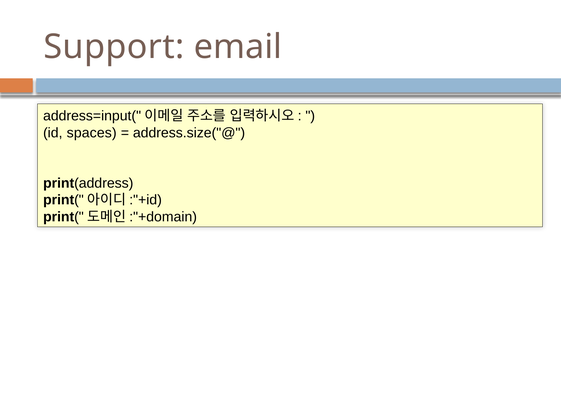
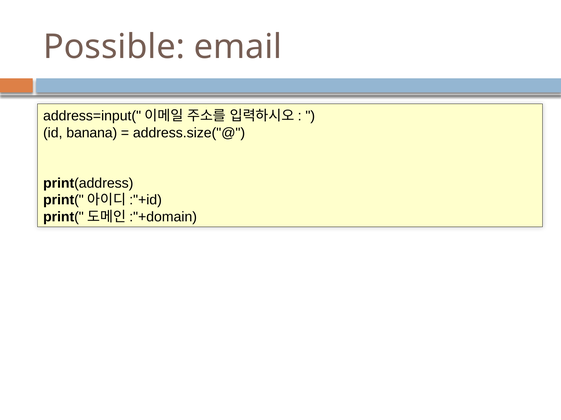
Support: Support -> Possible (114, 47)
spaces: spaces -> banana (92, 133)
